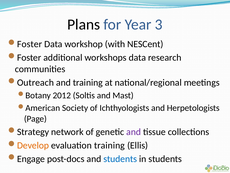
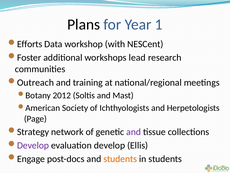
3: 3 -> 1 (159, 24)
Foster: Foster -> Efforts (30, 44)
workshops data: data -> lead (137, 57)
Develop colour: orange -> purple (33, 145)
evaluation training: training -> develop (109, 145)
students colour: blue -> orange (120, 158)
